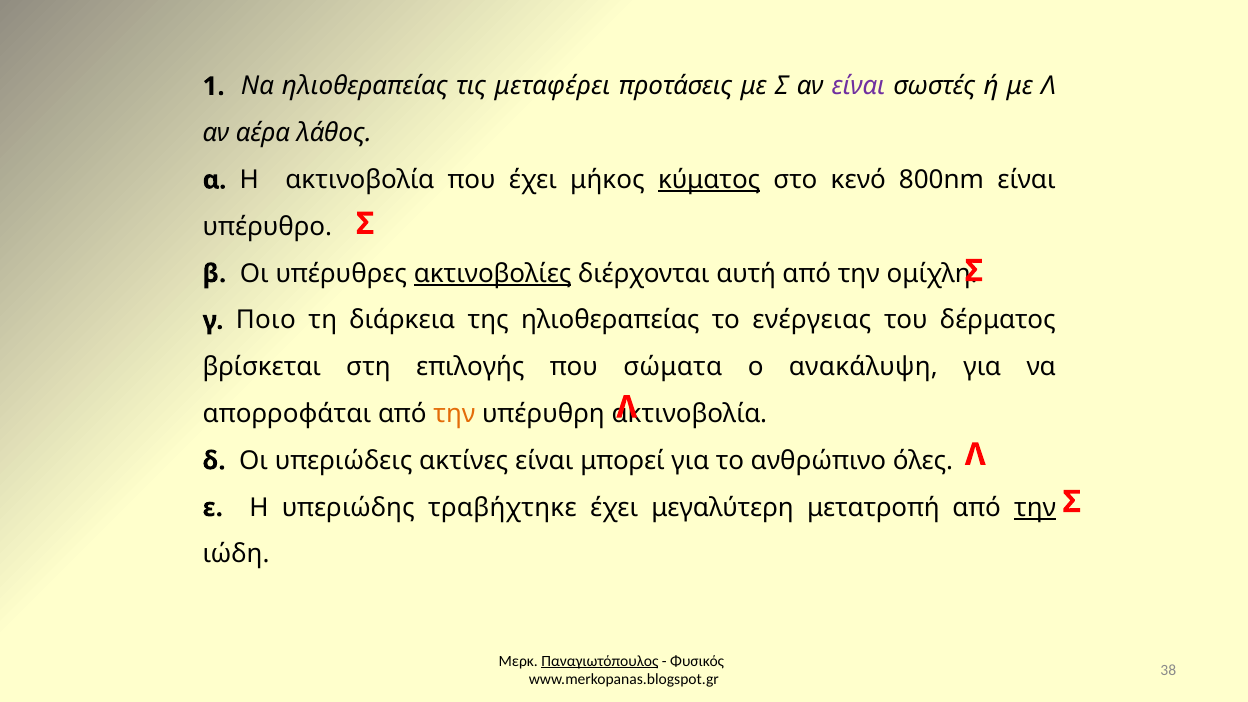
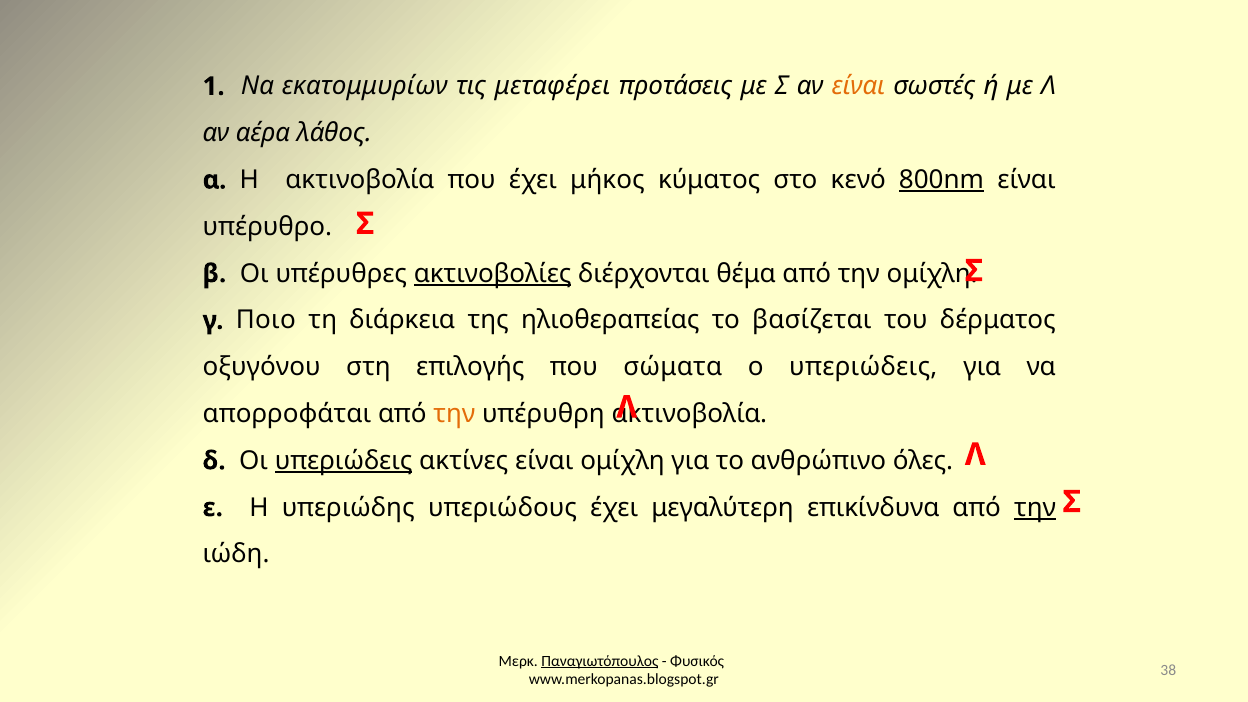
Να ηλιοθεραπείας: ηλιοθεραπείας -> εκατομμυρίων (365, 86)
είναι colour: purple -> orange (858, 86)
κύματος underline: present -> none (709, 180)
800nm underline: none -> present (942, 180)
αυτή: αυτή -> θέμα (746, 274)
ενέργειας: ενέργειας -> βασίζεται (812, 320)
βρίσκεται: βρίσκεται -> οξυγόνου (262, 367)
ο ανακάλυψη: ανακάλυψη -> υπεριώδεις (863, 367)
υπεριώδεις underline: none -> present (344, 461)
είναι μπορεί: μπορεί -> ομίχλη (623, 461)
τραβήχτηκε: τραβήχτηκε -> υπεριώδους (503, 508)
μετατροπή: μετατροπή -> επικίνδυνα (873, 508)
